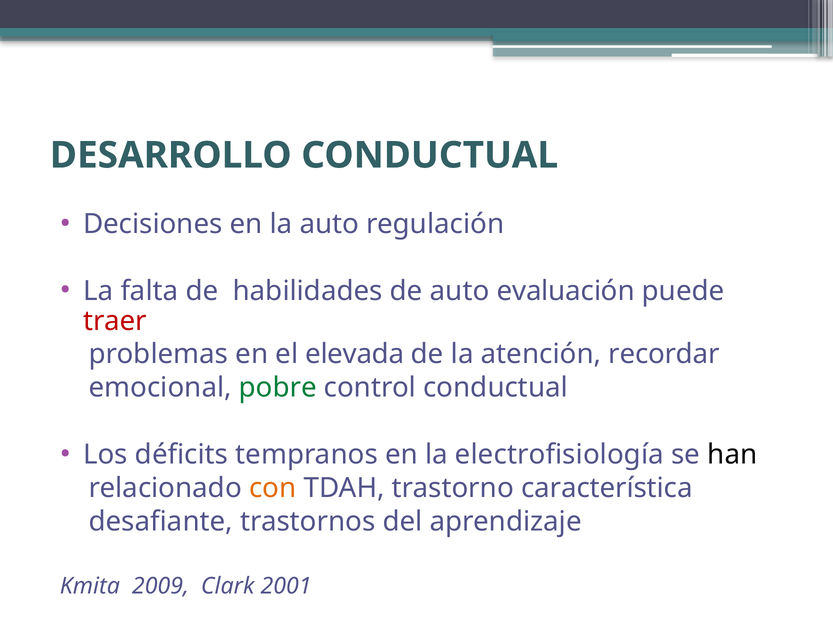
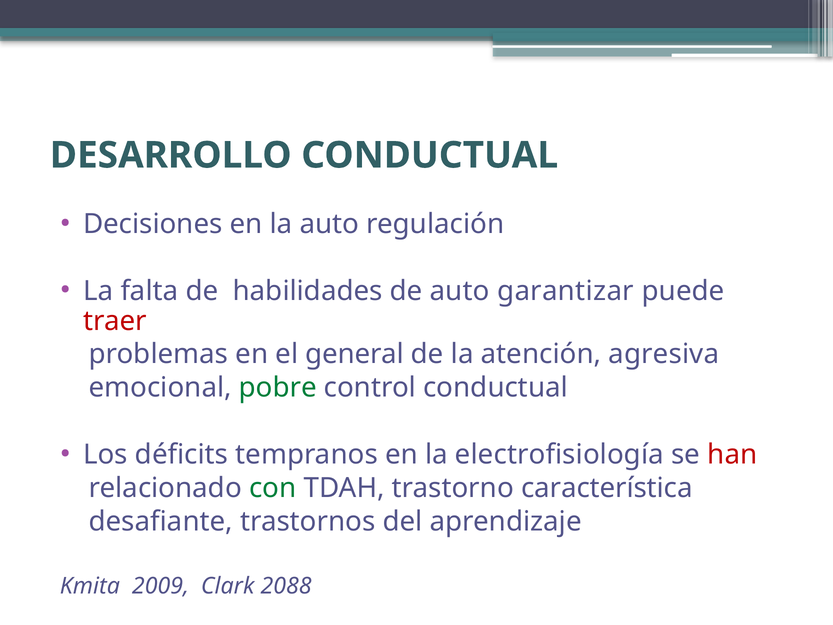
evaluación: evaluación -> garantizar (566, 291)
elevada: elevada -> general (355, 354)
recordar: recordar -> agresiva (664, 354)
han colour: black -> red (732, 455)
con colour: orange -> green (273, 488)
2001: 2001 -> 2088 (286, 586)
